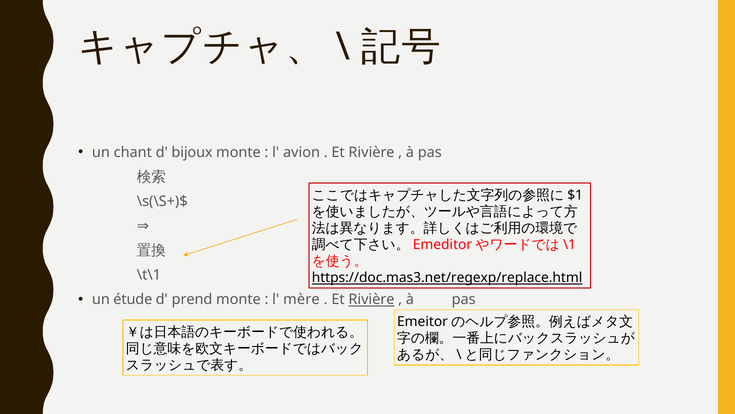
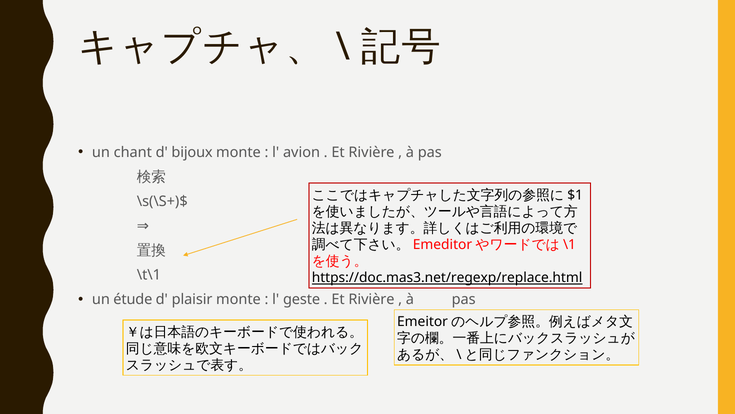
prend: prend -> plaisir (192, 299)
mère: mère -> geste (302, 299)
Rivière underline: present -> none (371, 299)
